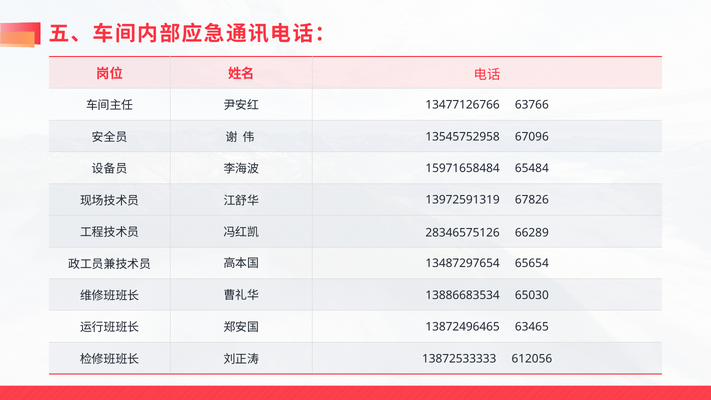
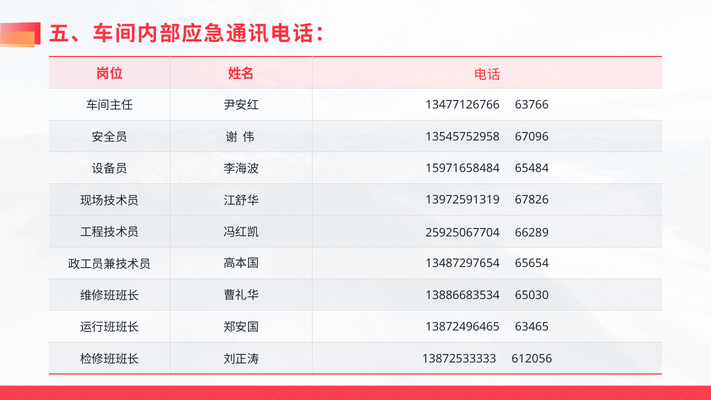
28346575126: 28346575126 -> 25925067704 (463, 233)
